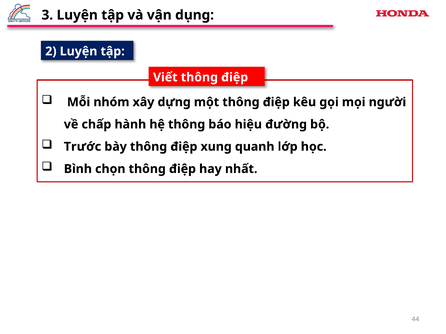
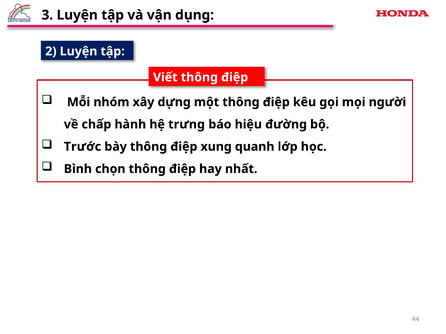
hệ thông: thông -> trưng (187, 125)
